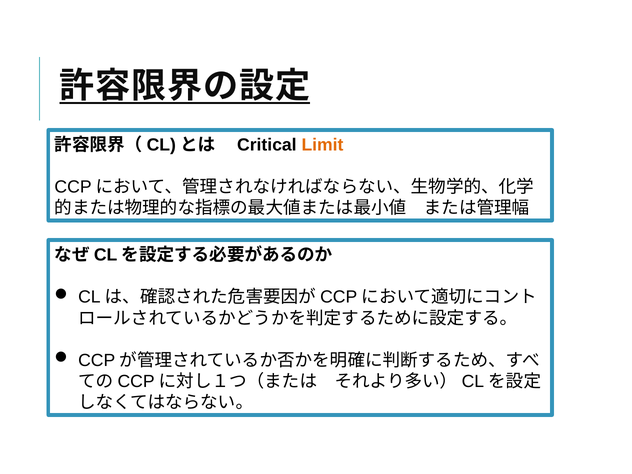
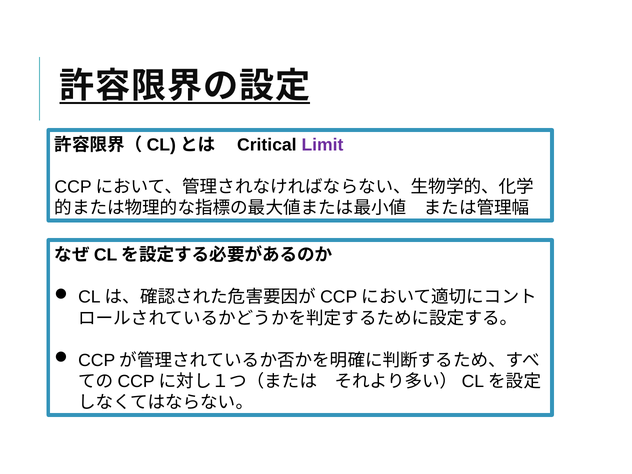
Limit colour: orange -> purple (322, 145)
